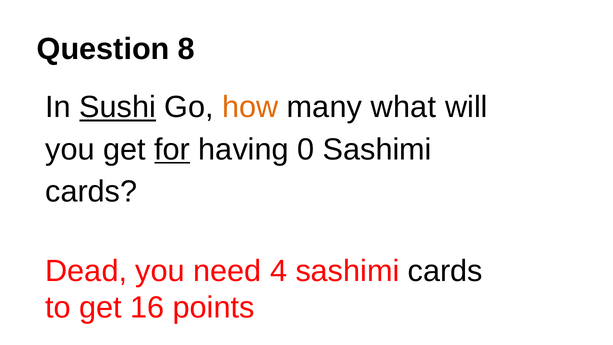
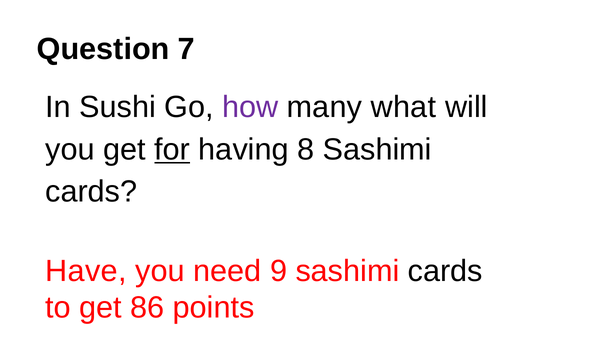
8: 8 -> 7 (186, 49)
Sushi underline: present -> none (118, 107)
how colour: orange -> purple (250, 107)
0: 0 -> 8 (306, 149)
Dead: Dead -> Have (86, 271)
4: 4 -> 9 (279, 271)
16: 16 -> 86 (147, 308)
